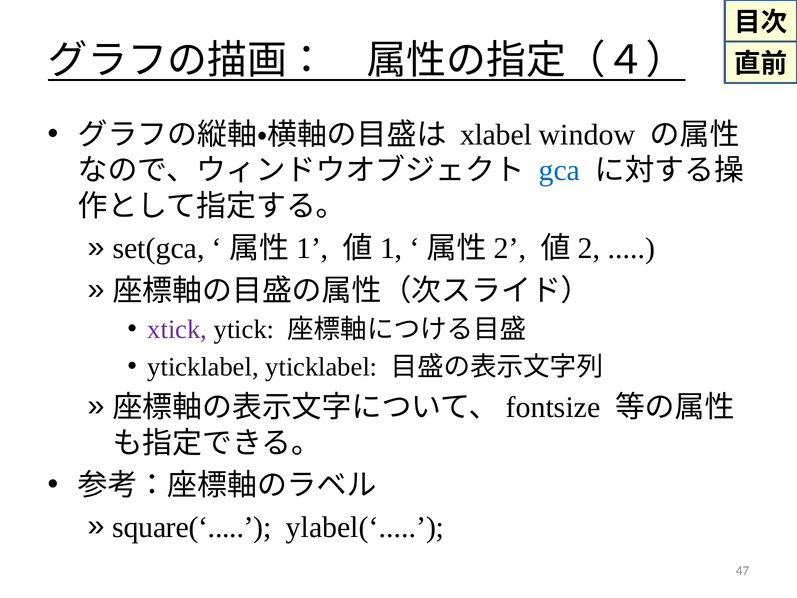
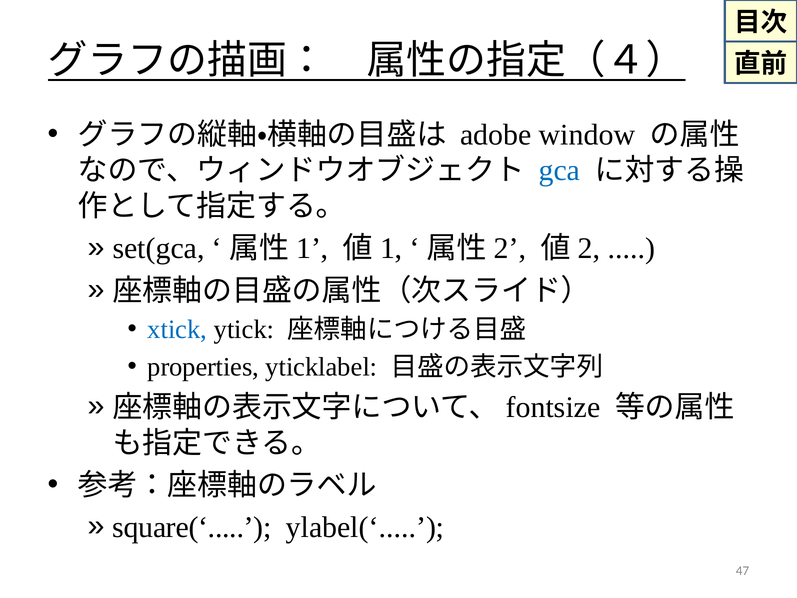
xlabel: xlabel -> adobe (496, 135)
xtick colour: purple -> blue (177, 330)
yticklabel: yticklabel -> properties (203, 367)
